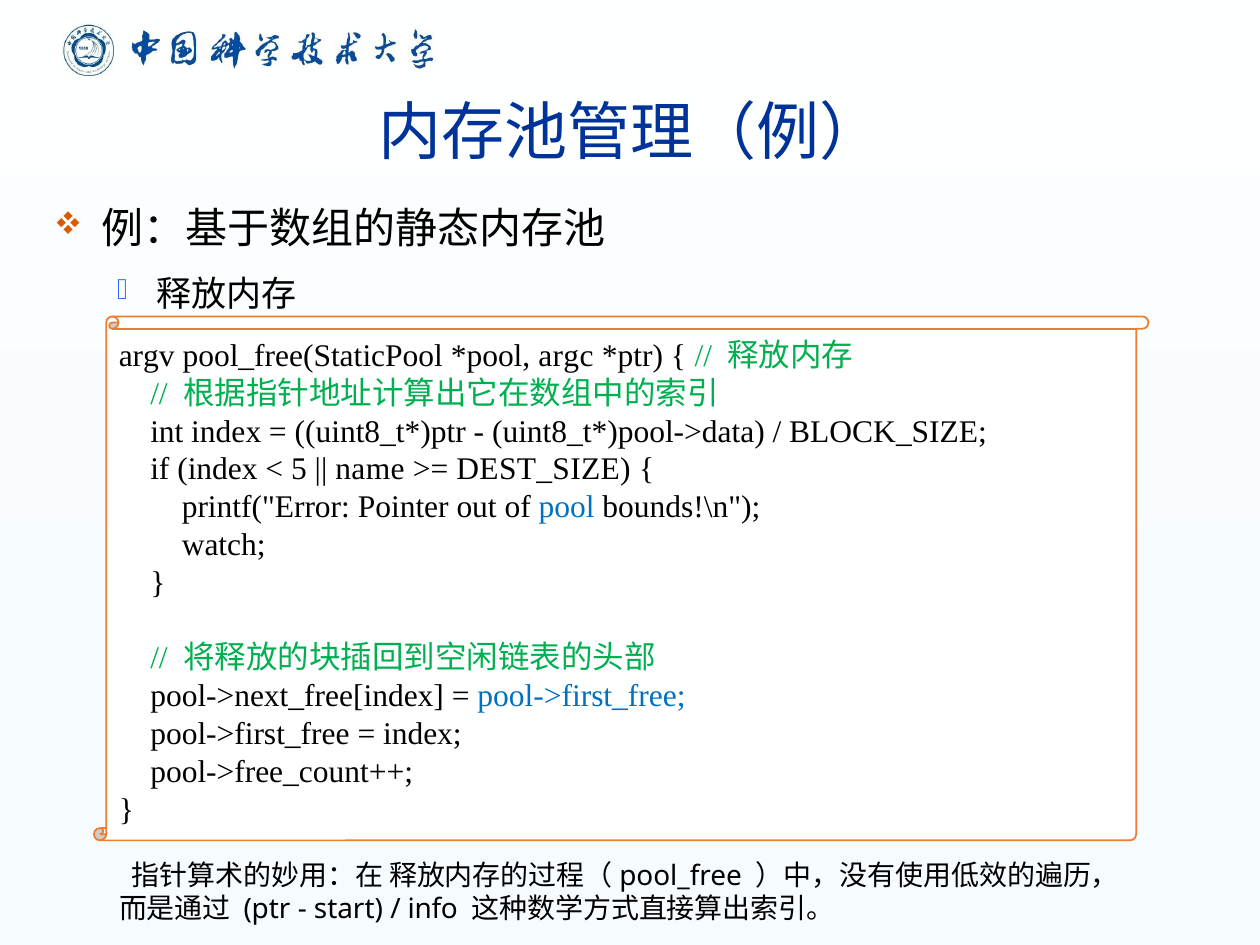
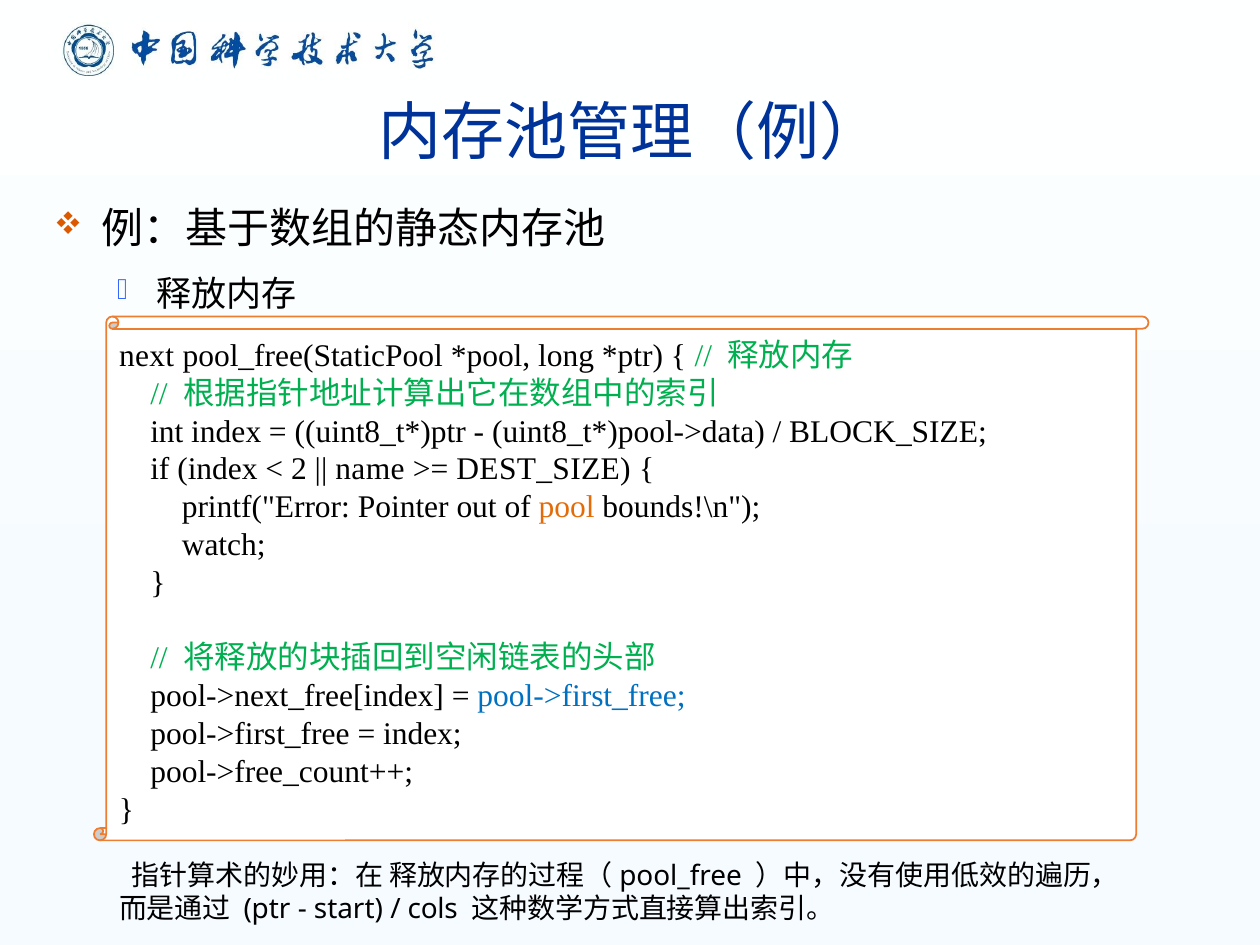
argv: argv -> next (147, 356)
argc: argc -> long (566, 356)
5: 5 -> 2 (299, 470)
pool colour: blue -> orange (567, 507)
info: info -> cols (433, 909)
